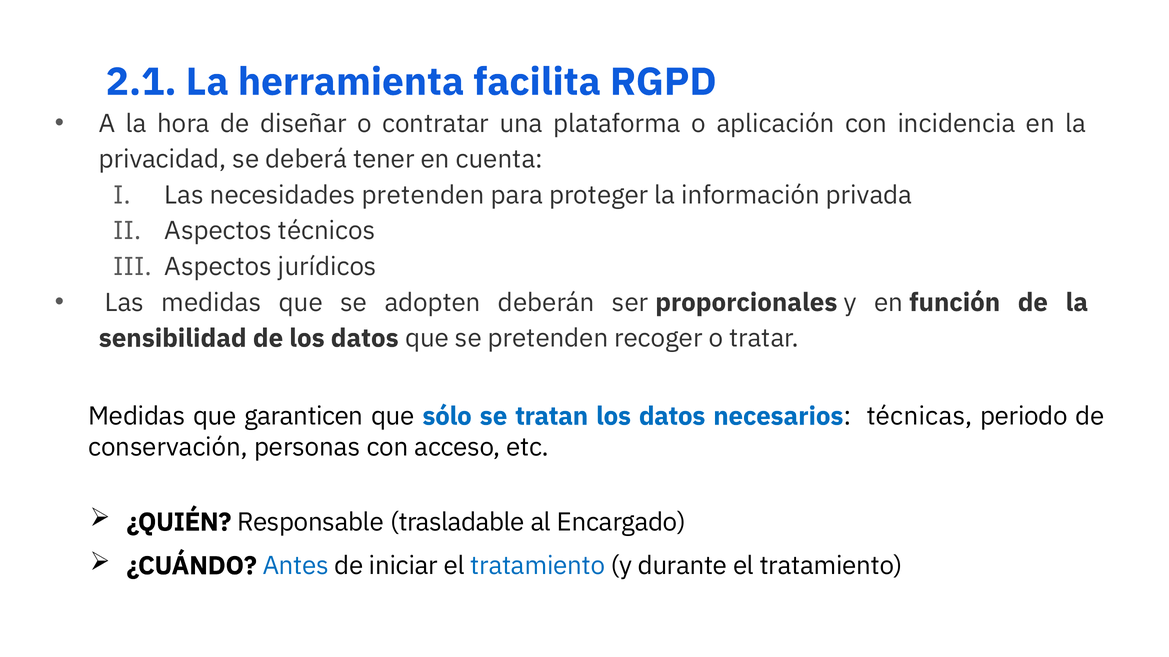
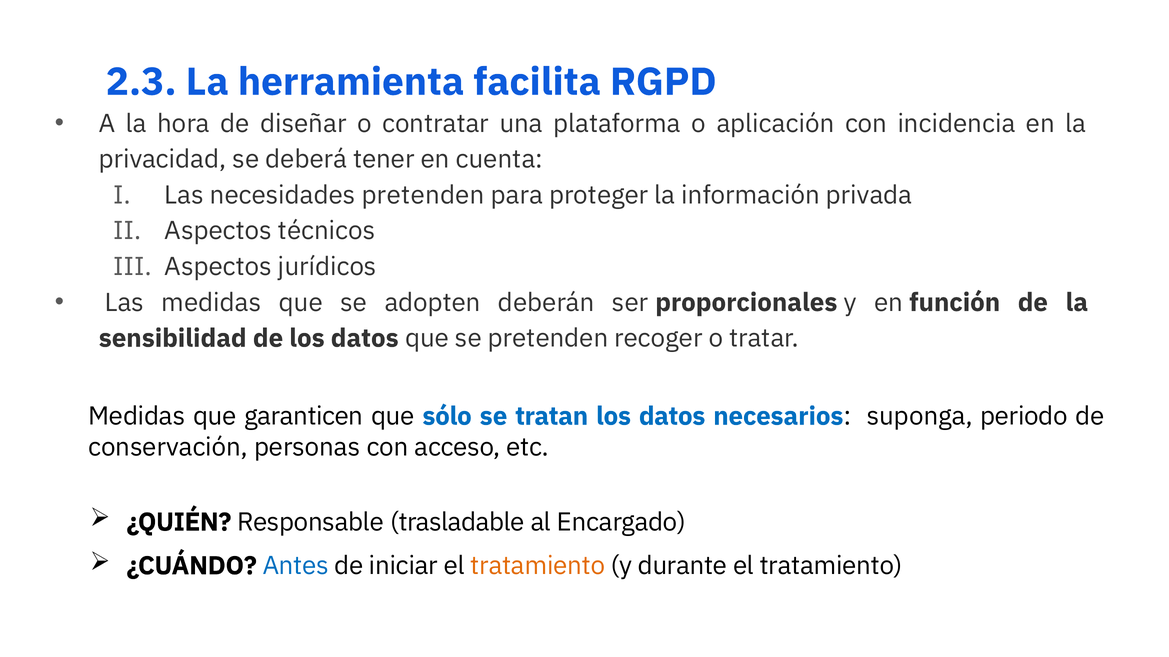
2.1: 2.1 -> 2.3 (141, 82)
técnicas: técnicas -> suponga (920, 417)
tratamiento colour: blue -> orange (538, 566)
